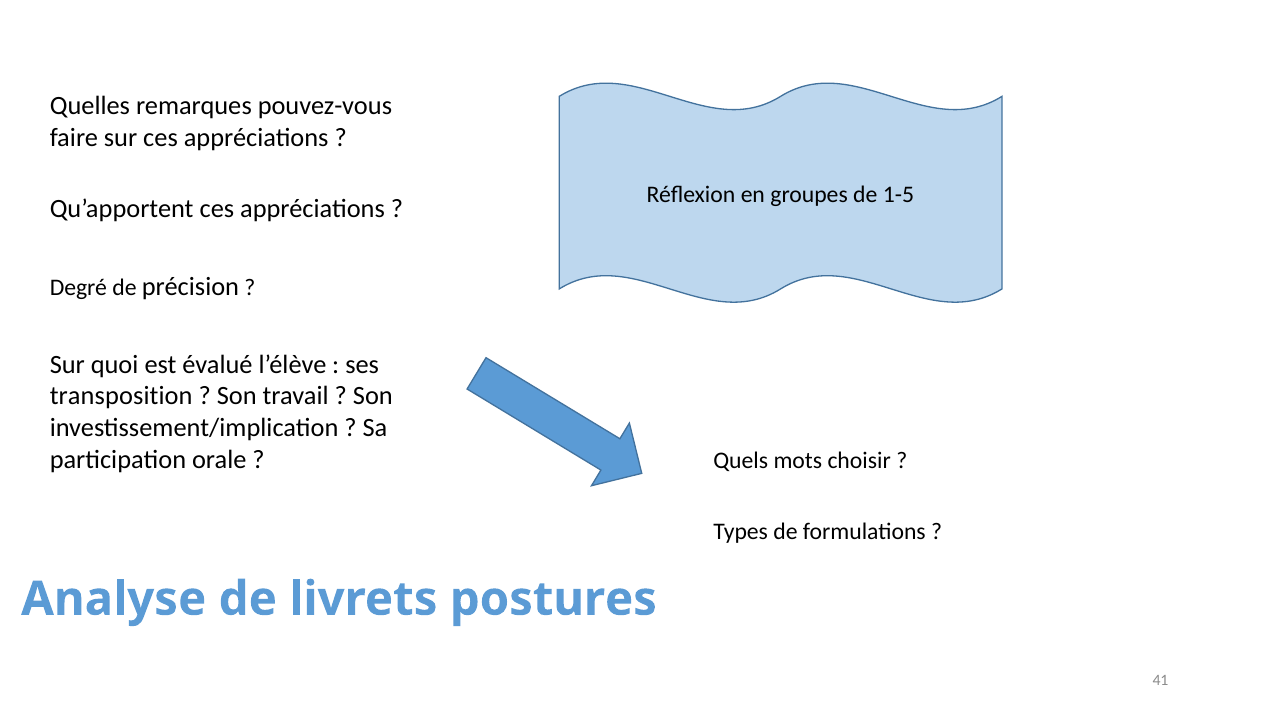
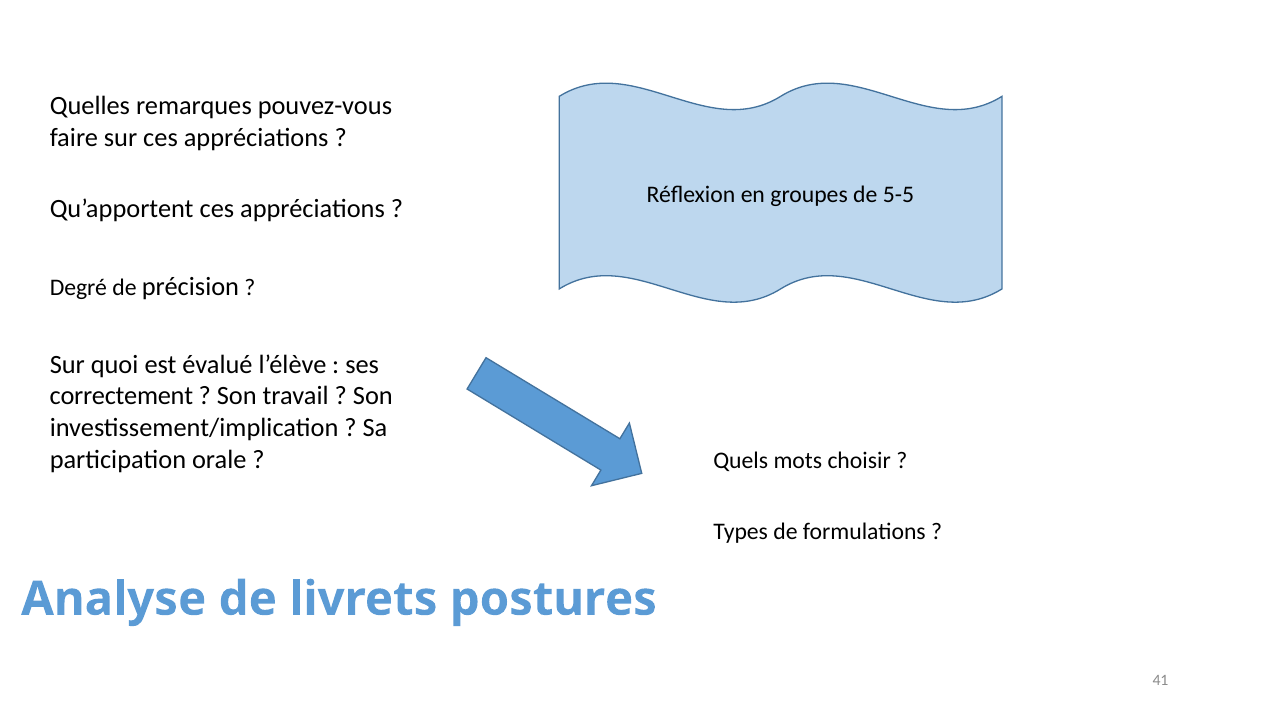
1-5: 1-5 -> 5-5 (898, 194)
transposition: transposition -> correctement (121, 396)
